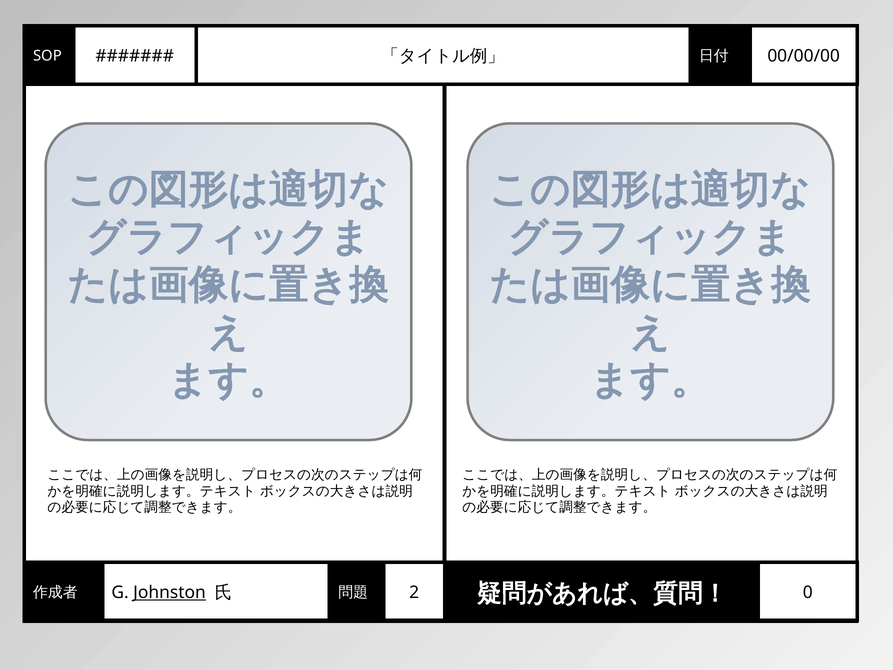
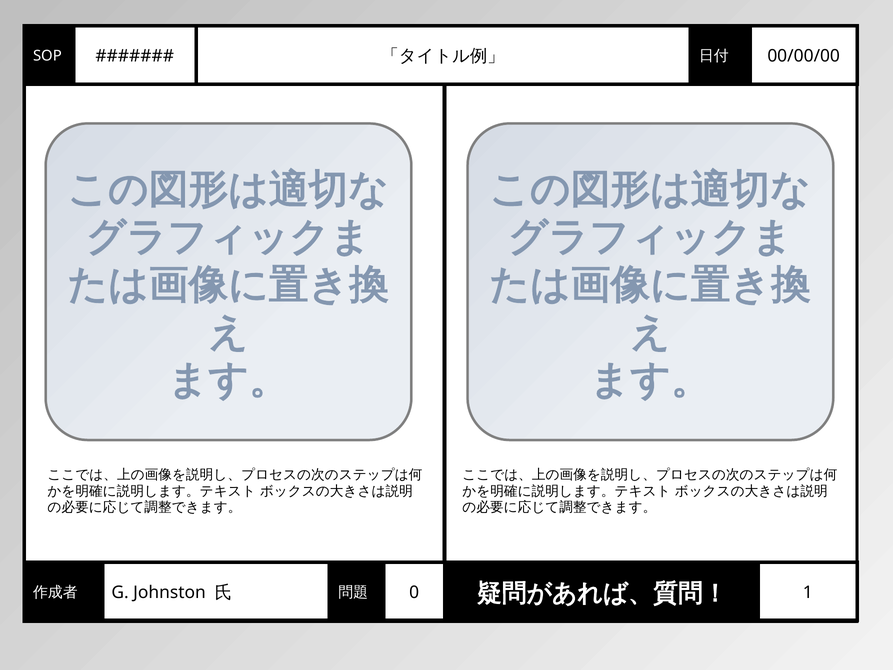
Johnston underline: present -> none (169, 592)
2: 2 -> 0 (414, 592)
0: 0 -> 1 (808, 592)
